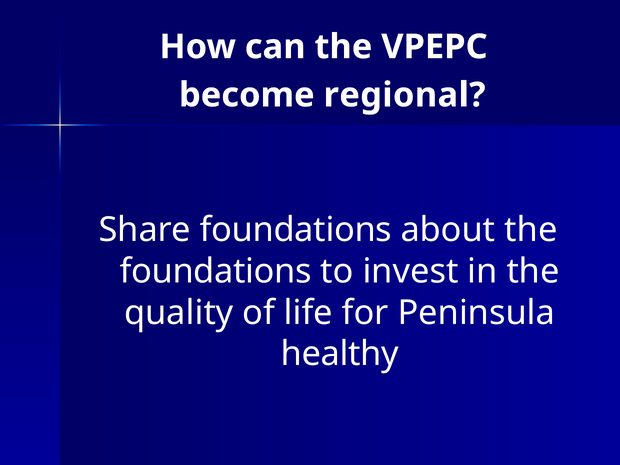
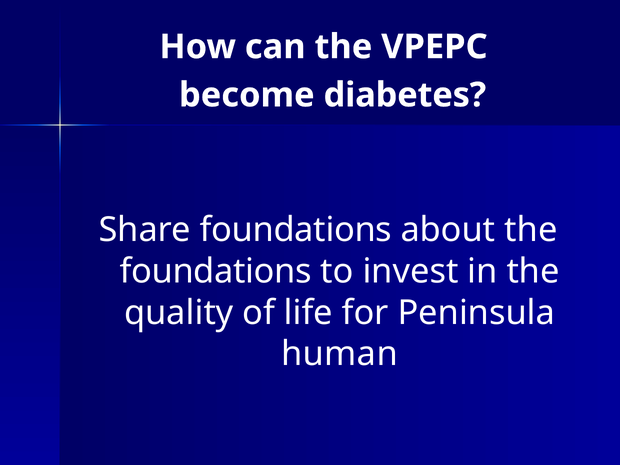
regional: regional -> diabetes (405, 95)
healthy: healthy -> human (340, 354)
